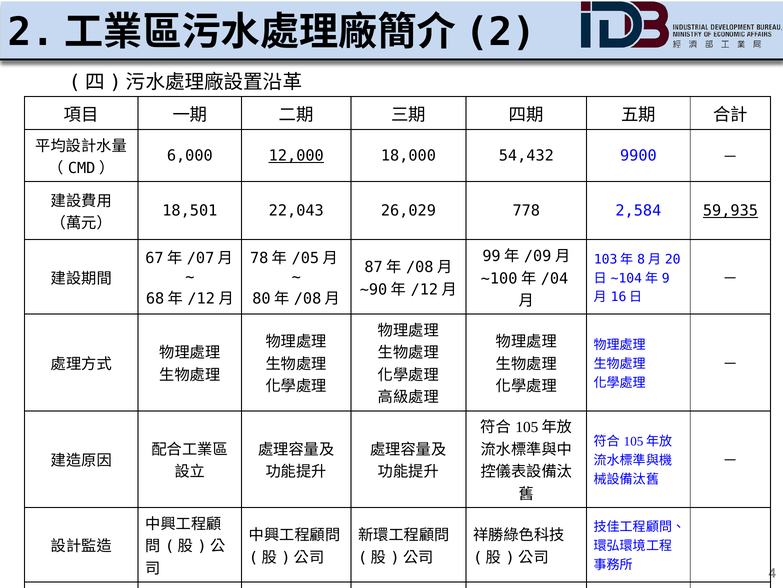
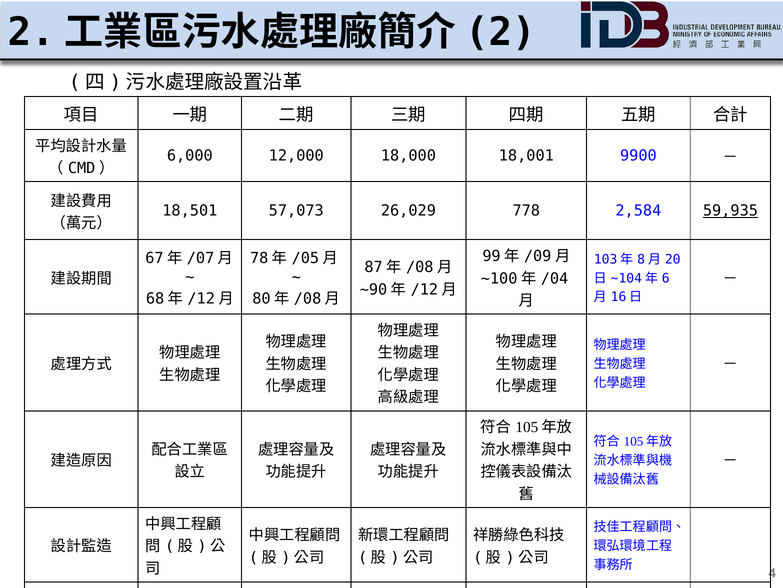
12,000 underline: present -> none (296, 156)
54,432: 54,432 -> 18,001 (526, 156)
22,043: 22,043 -> 57,073 (296, 211)
9: 9 -> 6 (666, 278)
